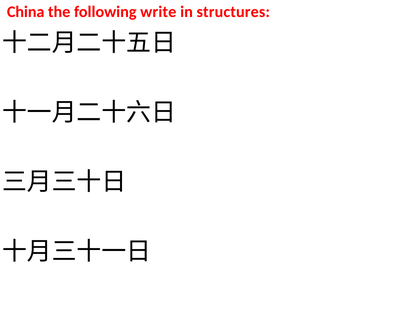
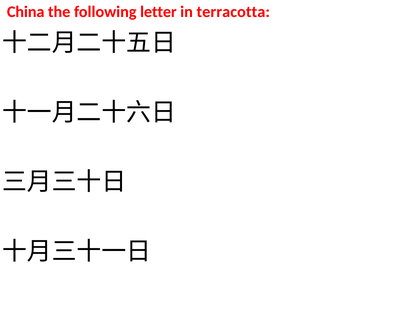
write: write -> letter (158, 12)
structures: structures -> terracotta (233, 12)
